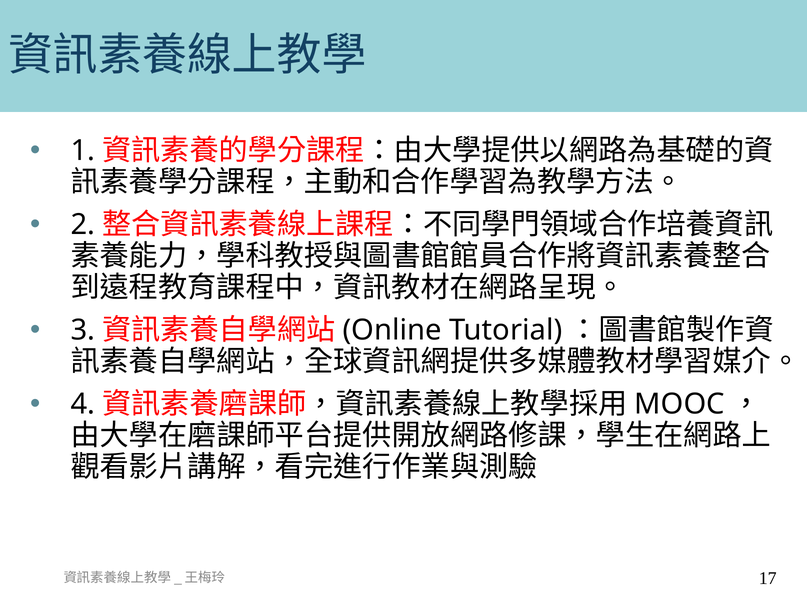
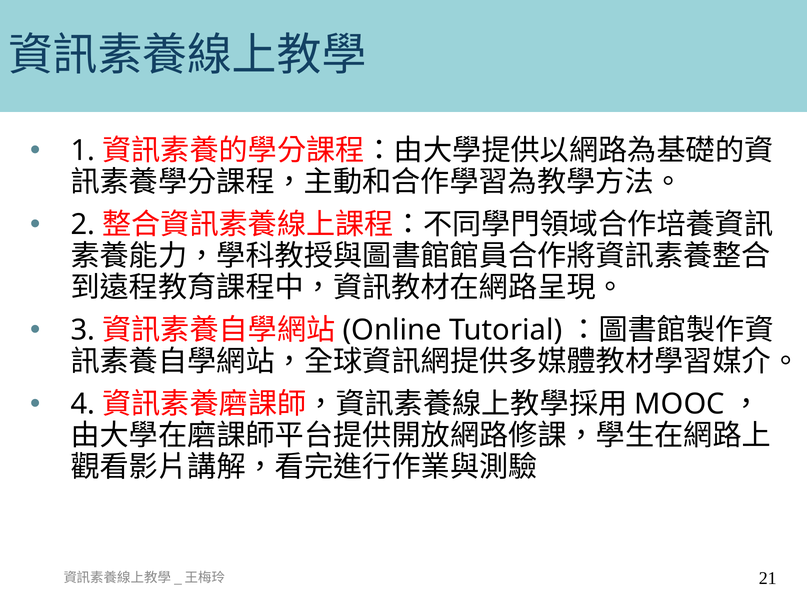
17: 17 -> 21 (768, 578)
